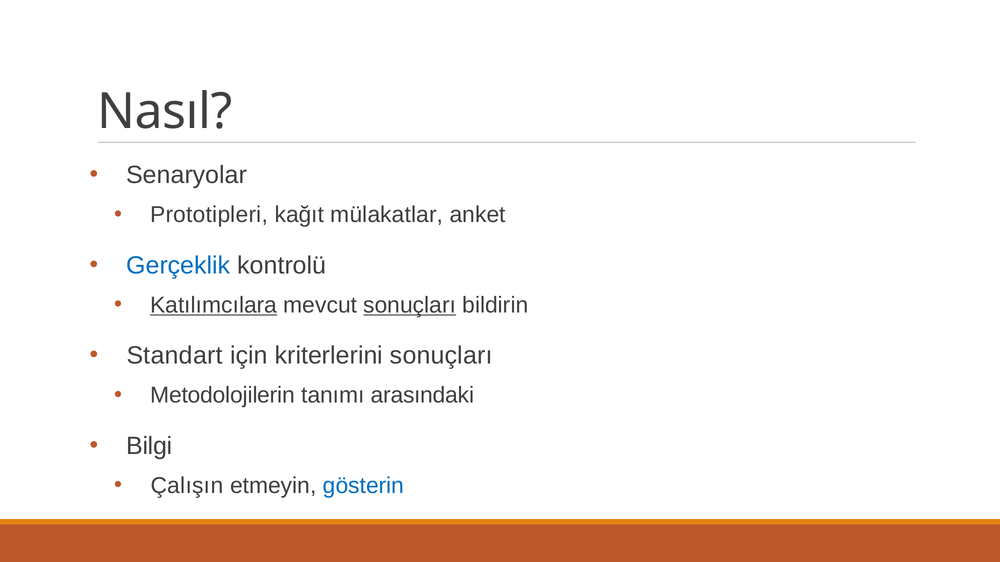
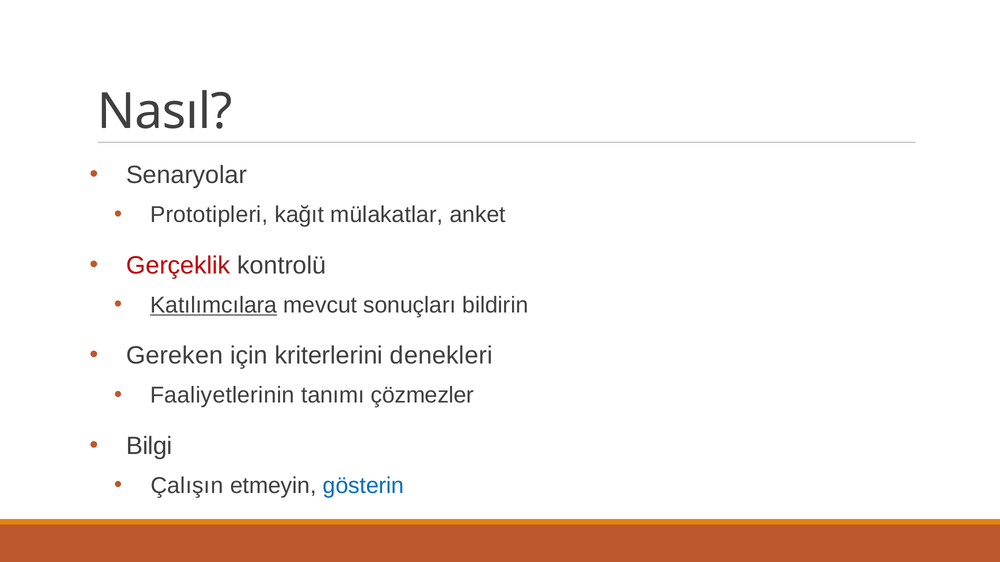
Gerçeklik colour: blue -> red (178, 266)
sonuçları underline: present -> none (410, 305)
Standart: Standart -> Gereken (175, 356)
kriterlerini sonuçları: sonuçları -> denekleri (441, 356)
Metodolojilerin: Metodolojilerin -> Faaliyetlerinin (222, 396)
arasındaki: arasındaki -> çözmezler (422, 396)
